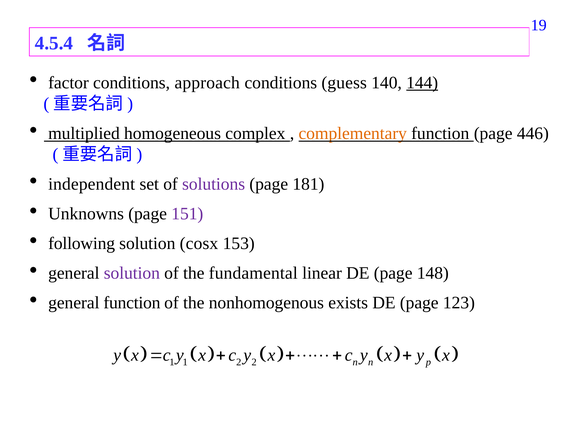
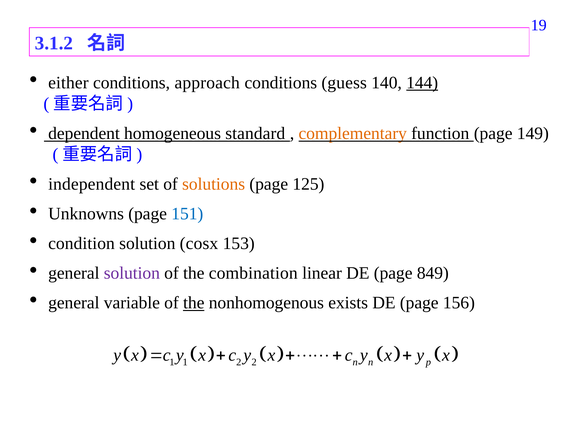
4.5.4: 4.5.4 -> 3.1.2 (54, 43)
factor: factor -> either (68, 83)
multiplied: multiplied -> dependent (84, 133)
complex: complex -> standard (255, 133)
446: 446 -> 149 (533, 133)
solutions colour: purple -> orange (214, 184)
181: 181 -> 125 (308, 184)
151 colour: purple -> blue (187, 214)
following: following -> condition (81, 243)
fundamental: fundamental -> combination (253, 273)
148: 148 -> 849 (433, 273)
general function: function -> variable (132, 303)
the underline: none -> present (194, 303)
123: 123 -> 156 (459, 303)
